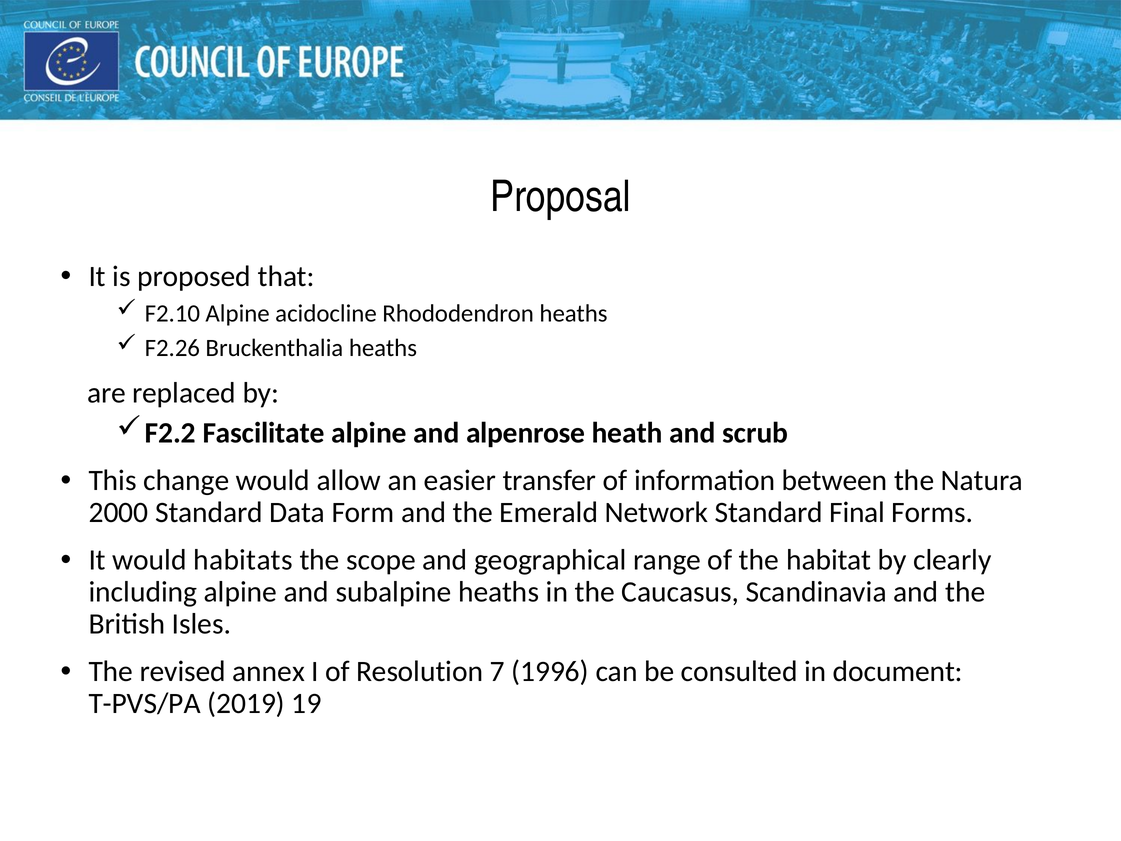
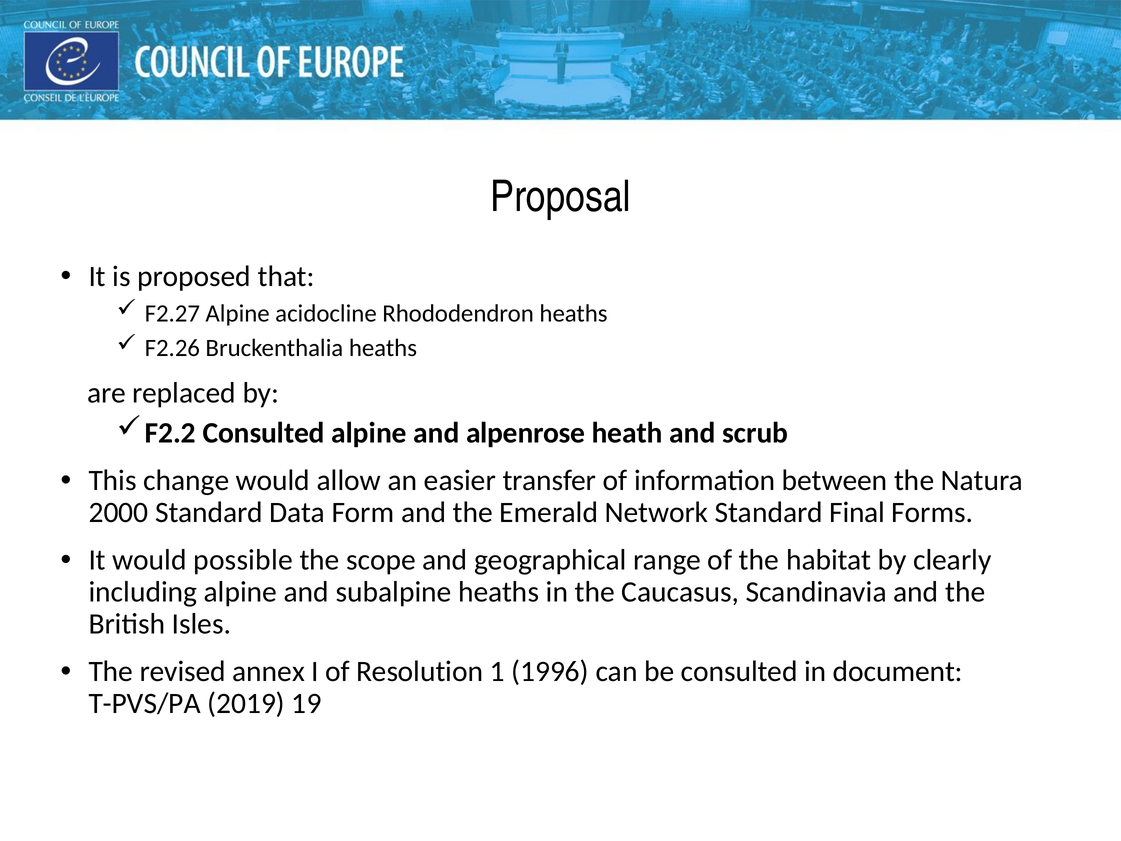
F2.10: F2.10 -> F2.27 (172, 313)
F2.2 Fascilitate: Fascilitate -> Consulted (264, 433)
habitats: habitats -> possible (243, 560)
7: 7 -> 1 (497, 671)
